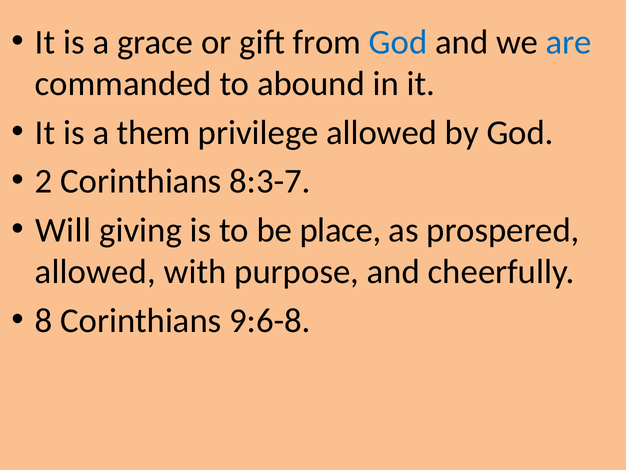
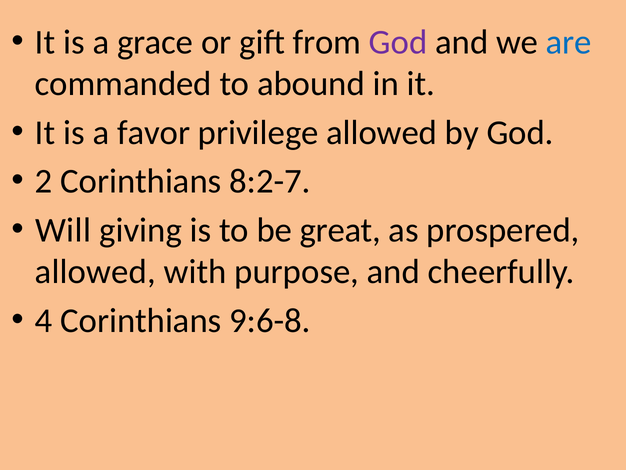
God colour: blue -> purple (398, 42)
them: them -> favor (154, 132)
8:3-7: 8:3-7 -> 8:2-7 (270, 181)
place: place -> great (340, 230)
8: 8 -> 4 (44, 320)
